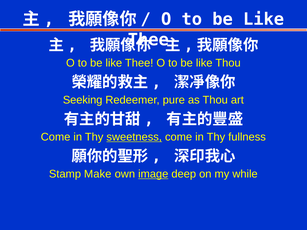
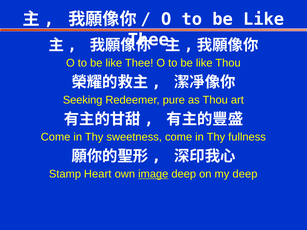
sweetness underline: present -> none (134, 137)
Make: Make -> Heart (98, 174)
my while: while -> deep (245, 174)
